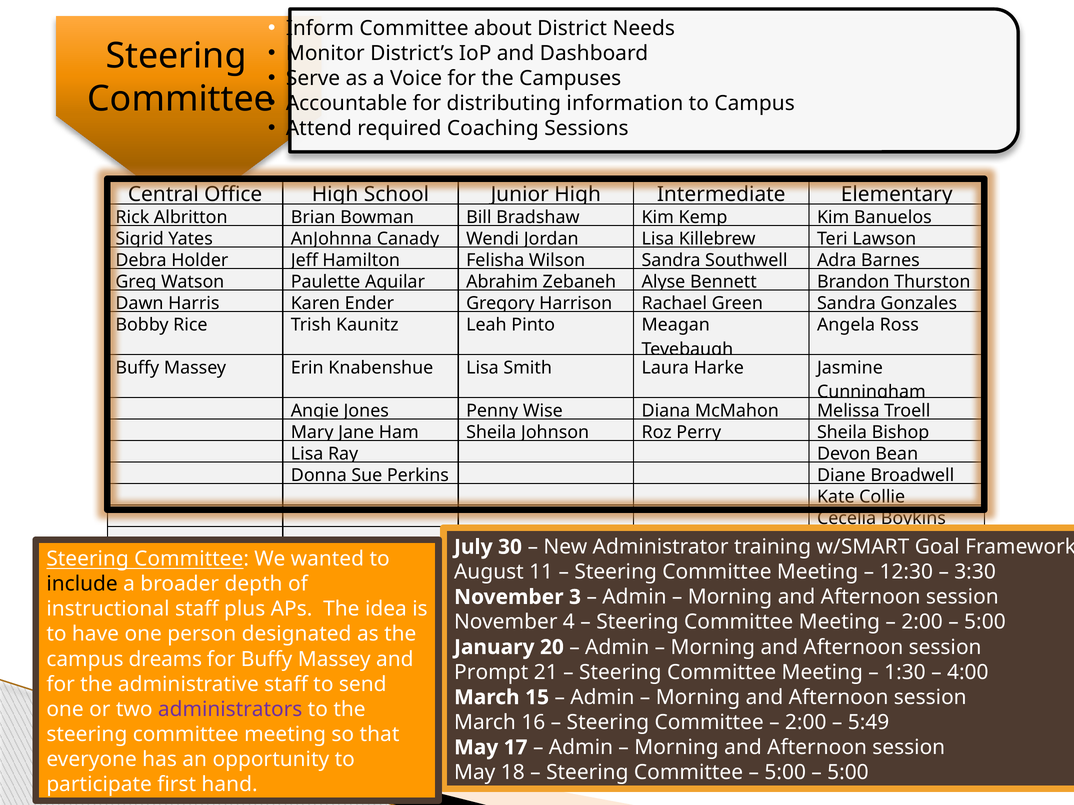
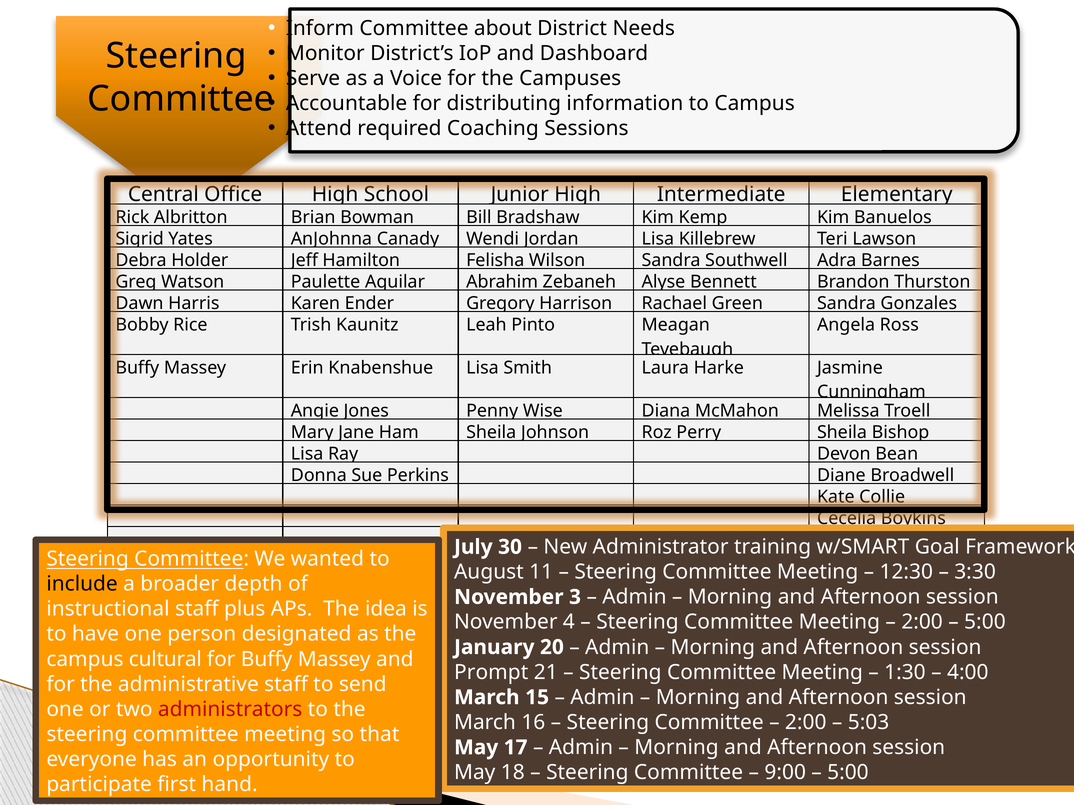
dreams: dreams -> cultural (165, 660)
administrators colour: purple -> red (230, 710)
5:49: 5:49 -> 5:03 (869, 723)
5:00: 5:00 -> 9:00 (785, 773)
